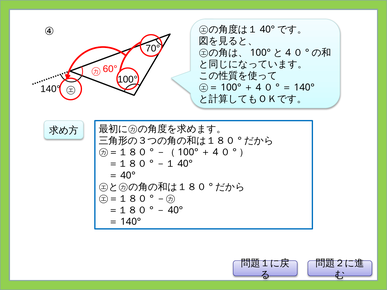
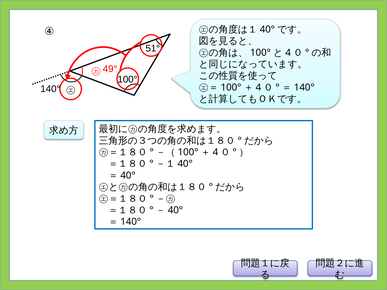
70°: 70° -> 51° (153, 48)
60°: 60° -> 49° (110, 69)
